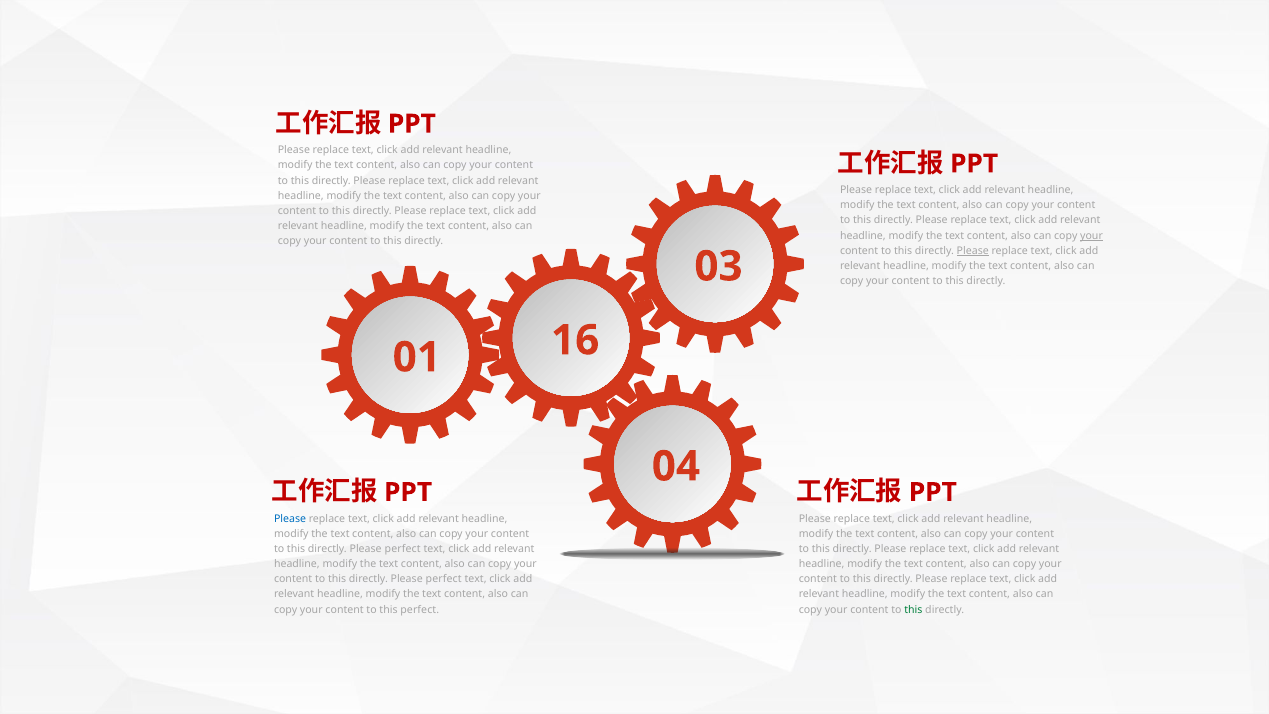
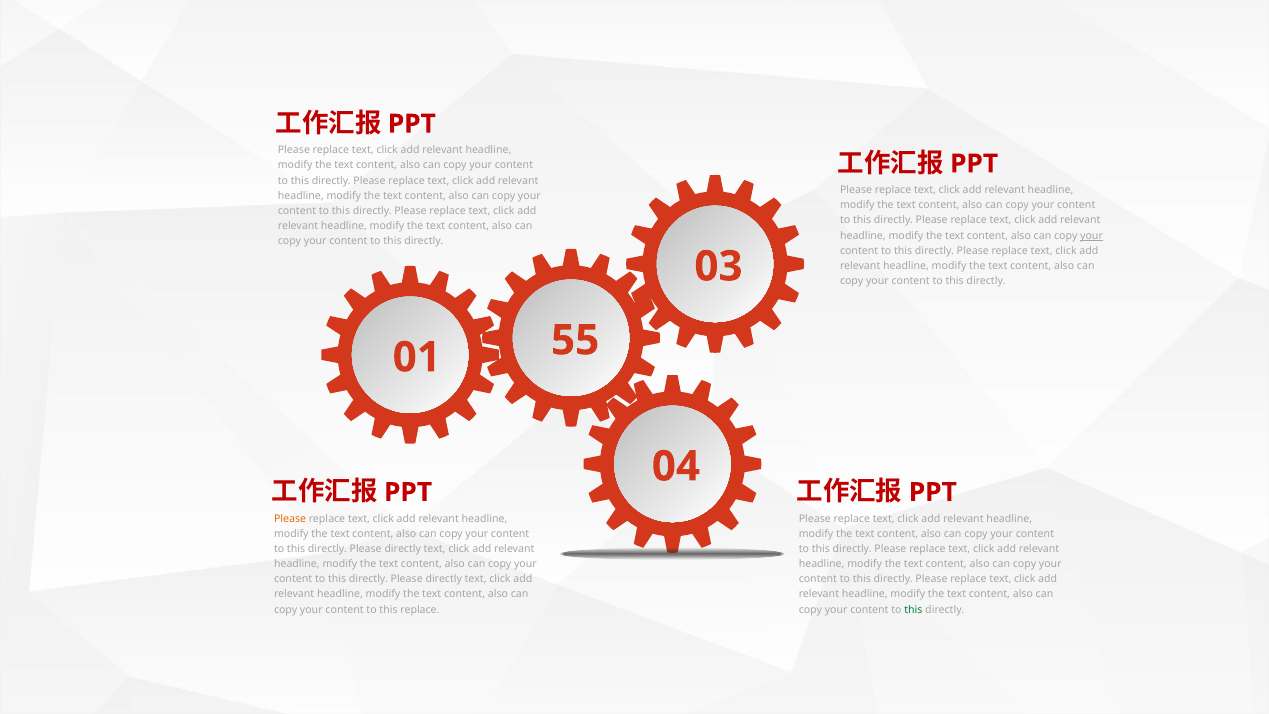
Please underline: present -> none (973, 251)
16: 16 -> 55 (575, 340)
Please colour: blue -> orange (290, 518)
perfect: perfect -> directly (403, 549)
perfect: perfect -> directly (444, 579)
this perfect: perfect -> replace (420, 610)
